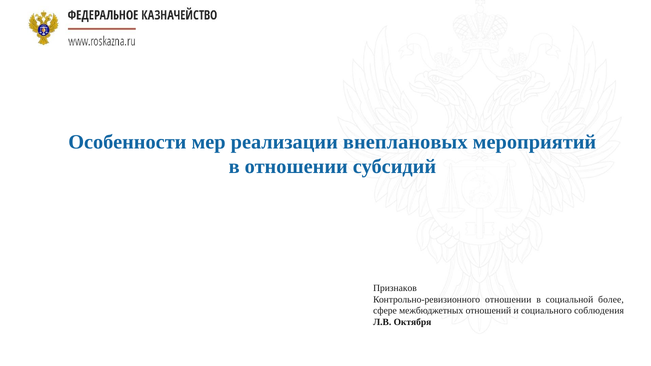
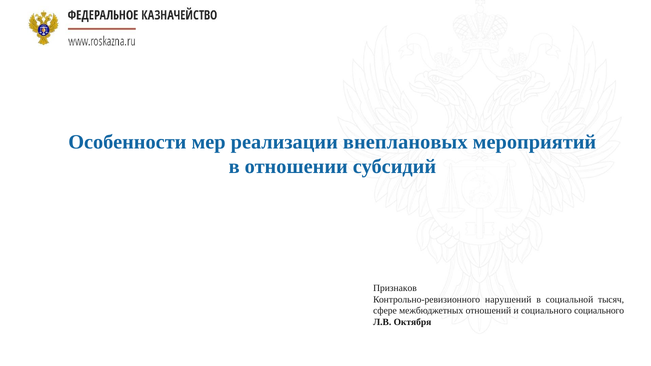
Контрольно-ревизионного отношении: отношении -> нарушений (508, 300)
более: более -> тысяч (611, 300)
социального соблюдения: соблюдения -> социального (599, 311)
